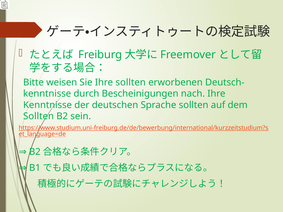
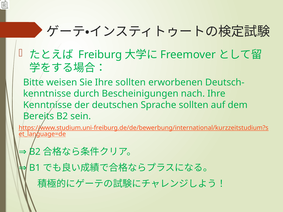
Sollten: Sollten -> Bereits (39, 116)
